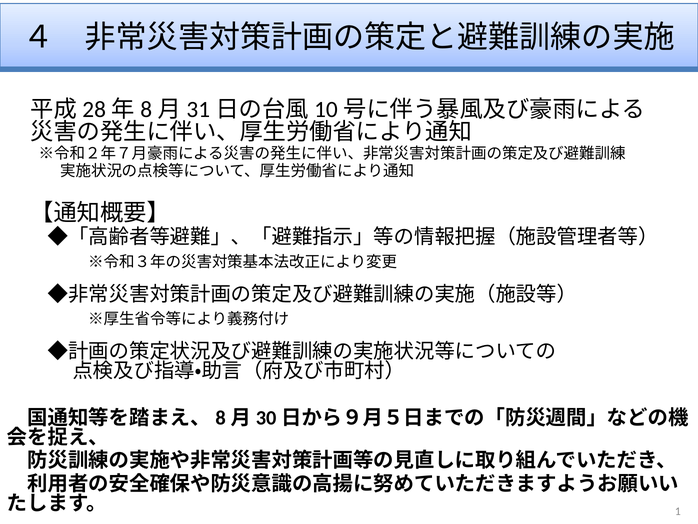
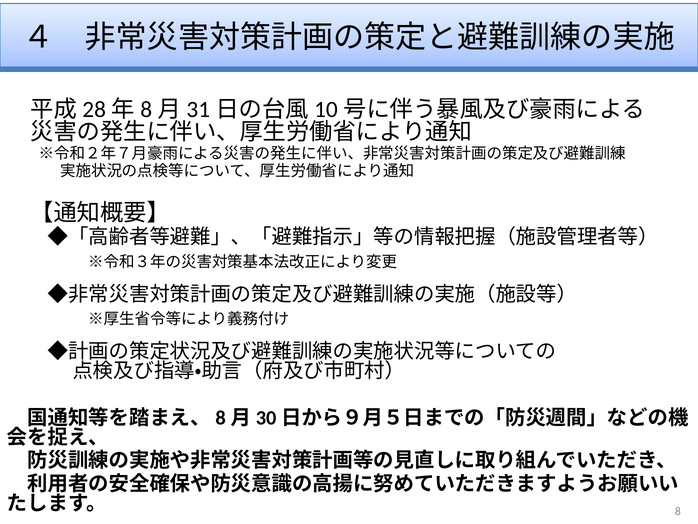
1: 1 -> 8 (678, 511)
